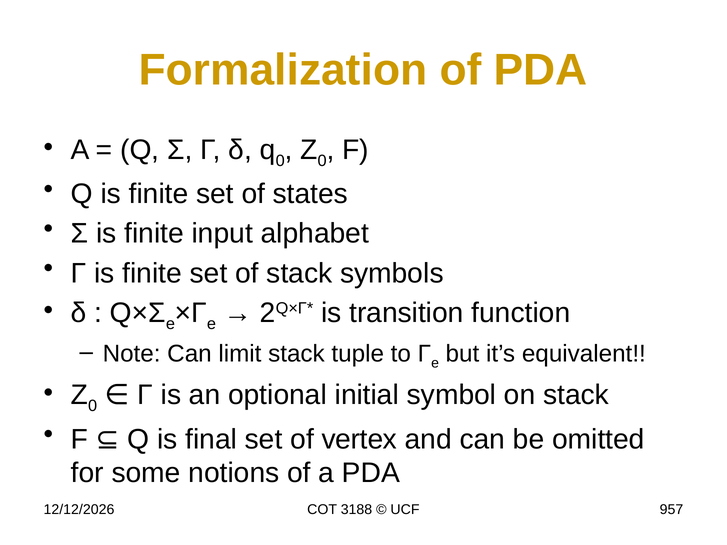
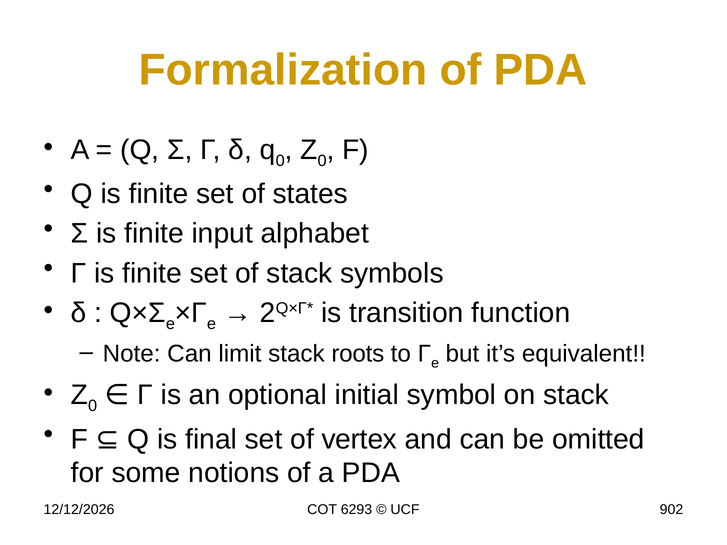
tuple: tuple -> roots (358, 354)
3188: 3188 -> 6293 (356, 510)
957: 957 -> 902 (672, 510)
